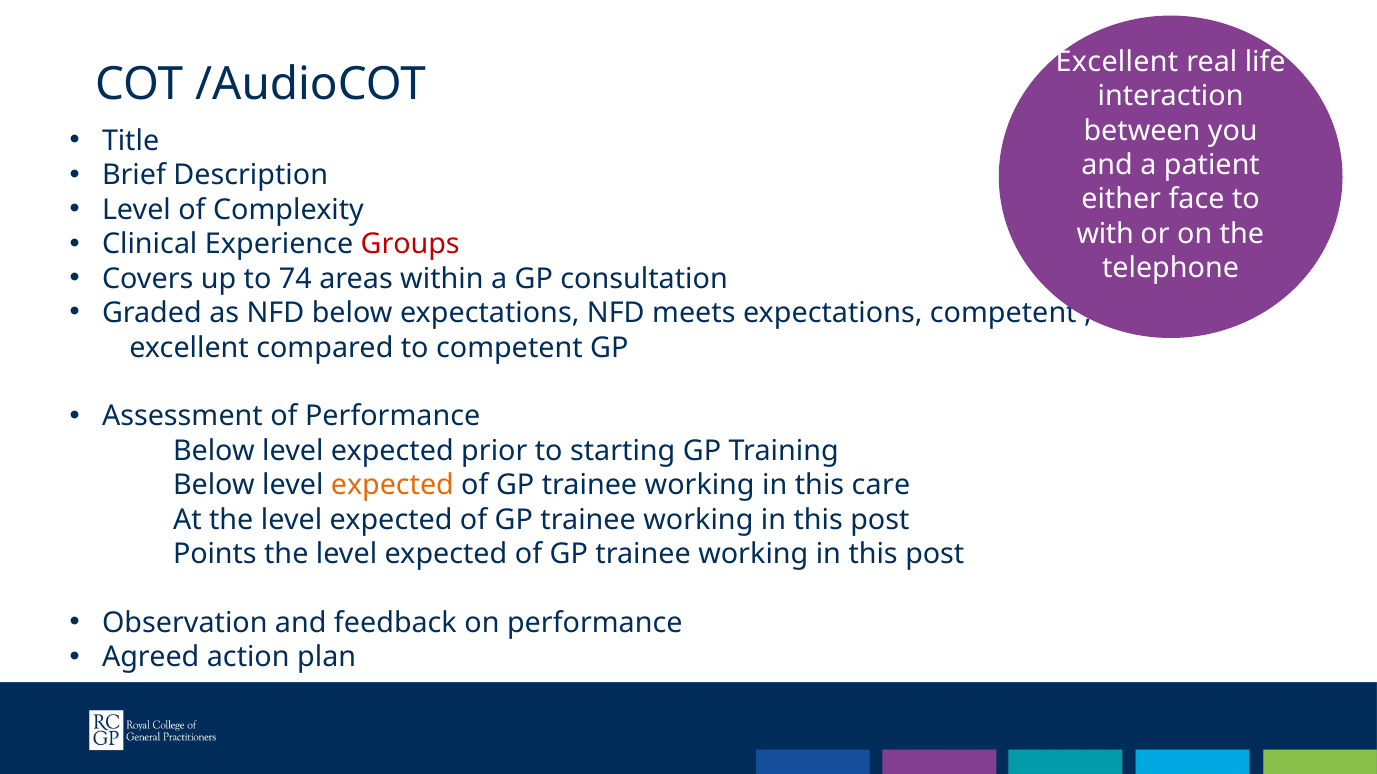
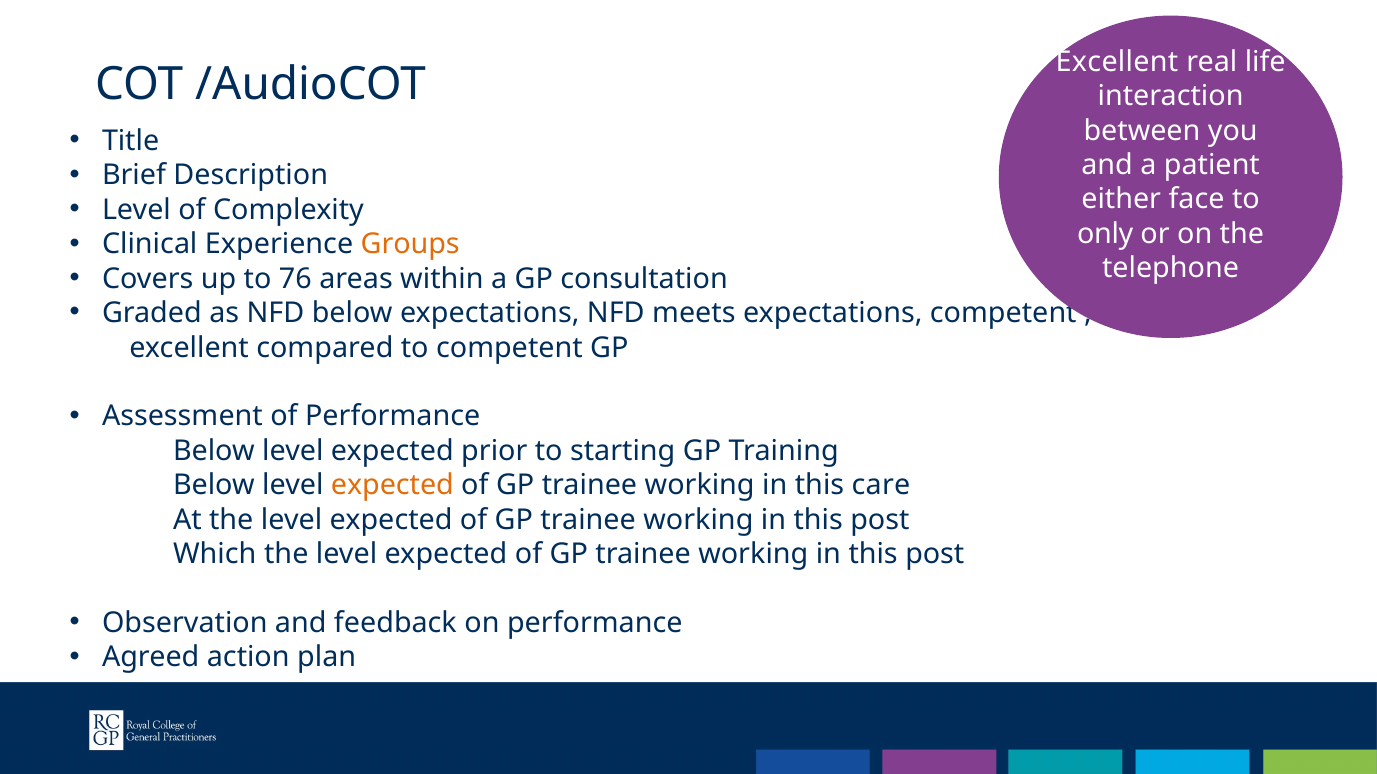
with: with -> only (1105, 234)
Groups colour: red -> orange (410, 244)
74: 74 -> 76 (295, 279)
Points: Points -> Which (215, 554)
